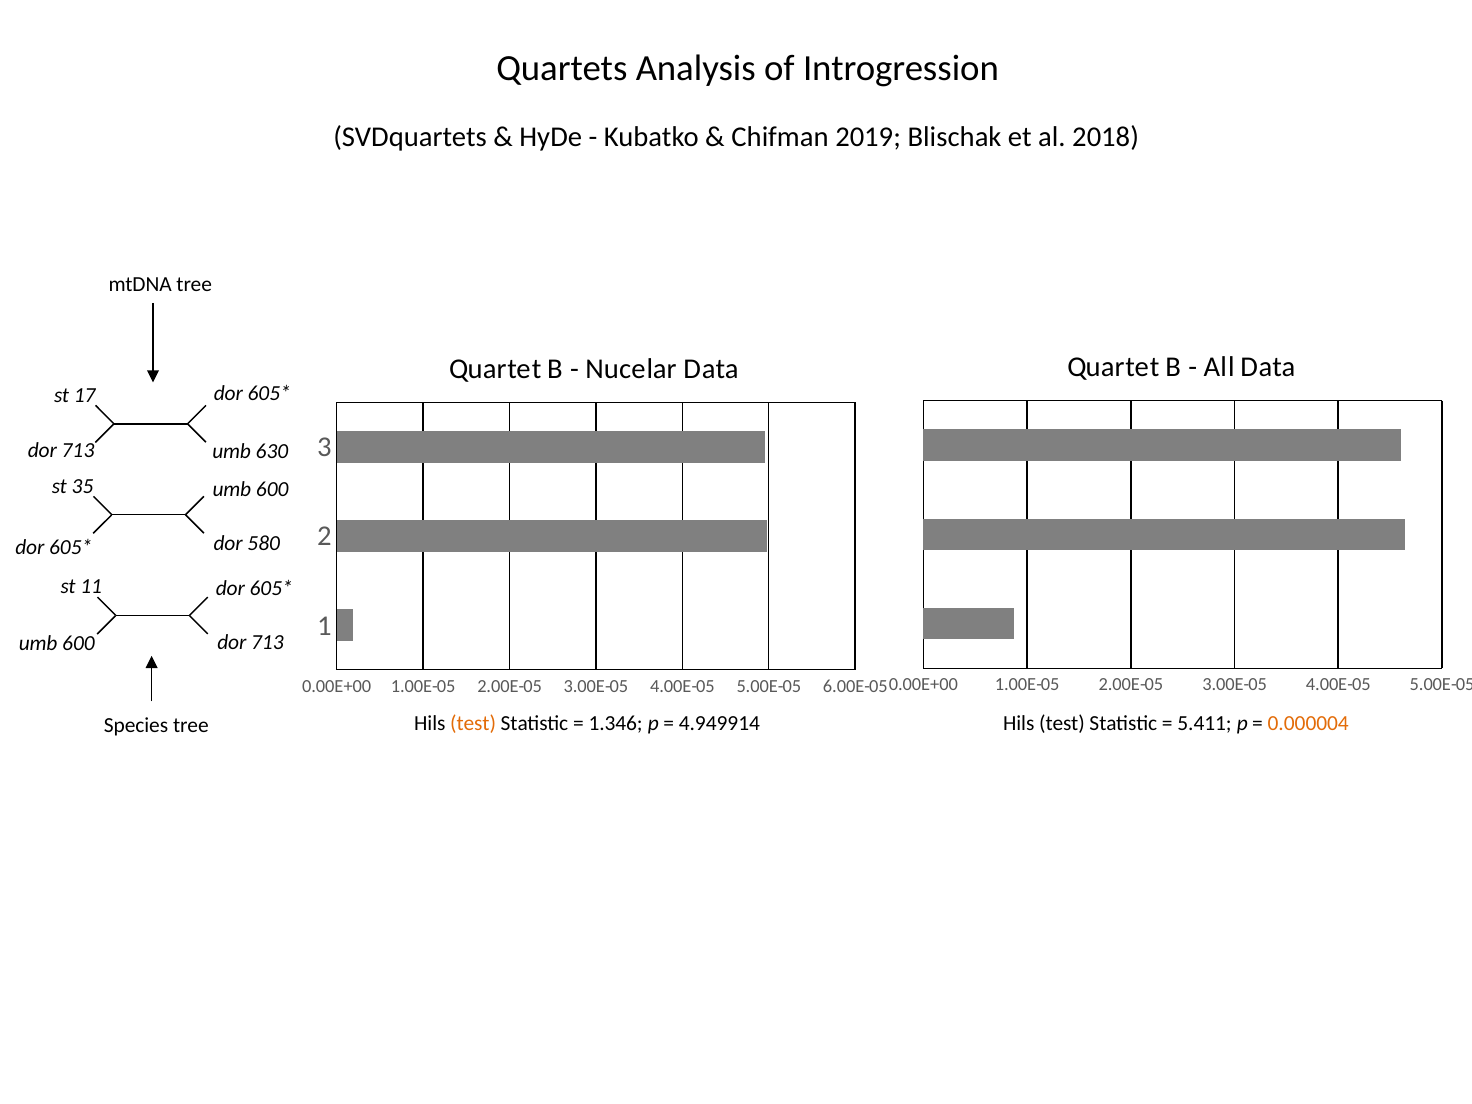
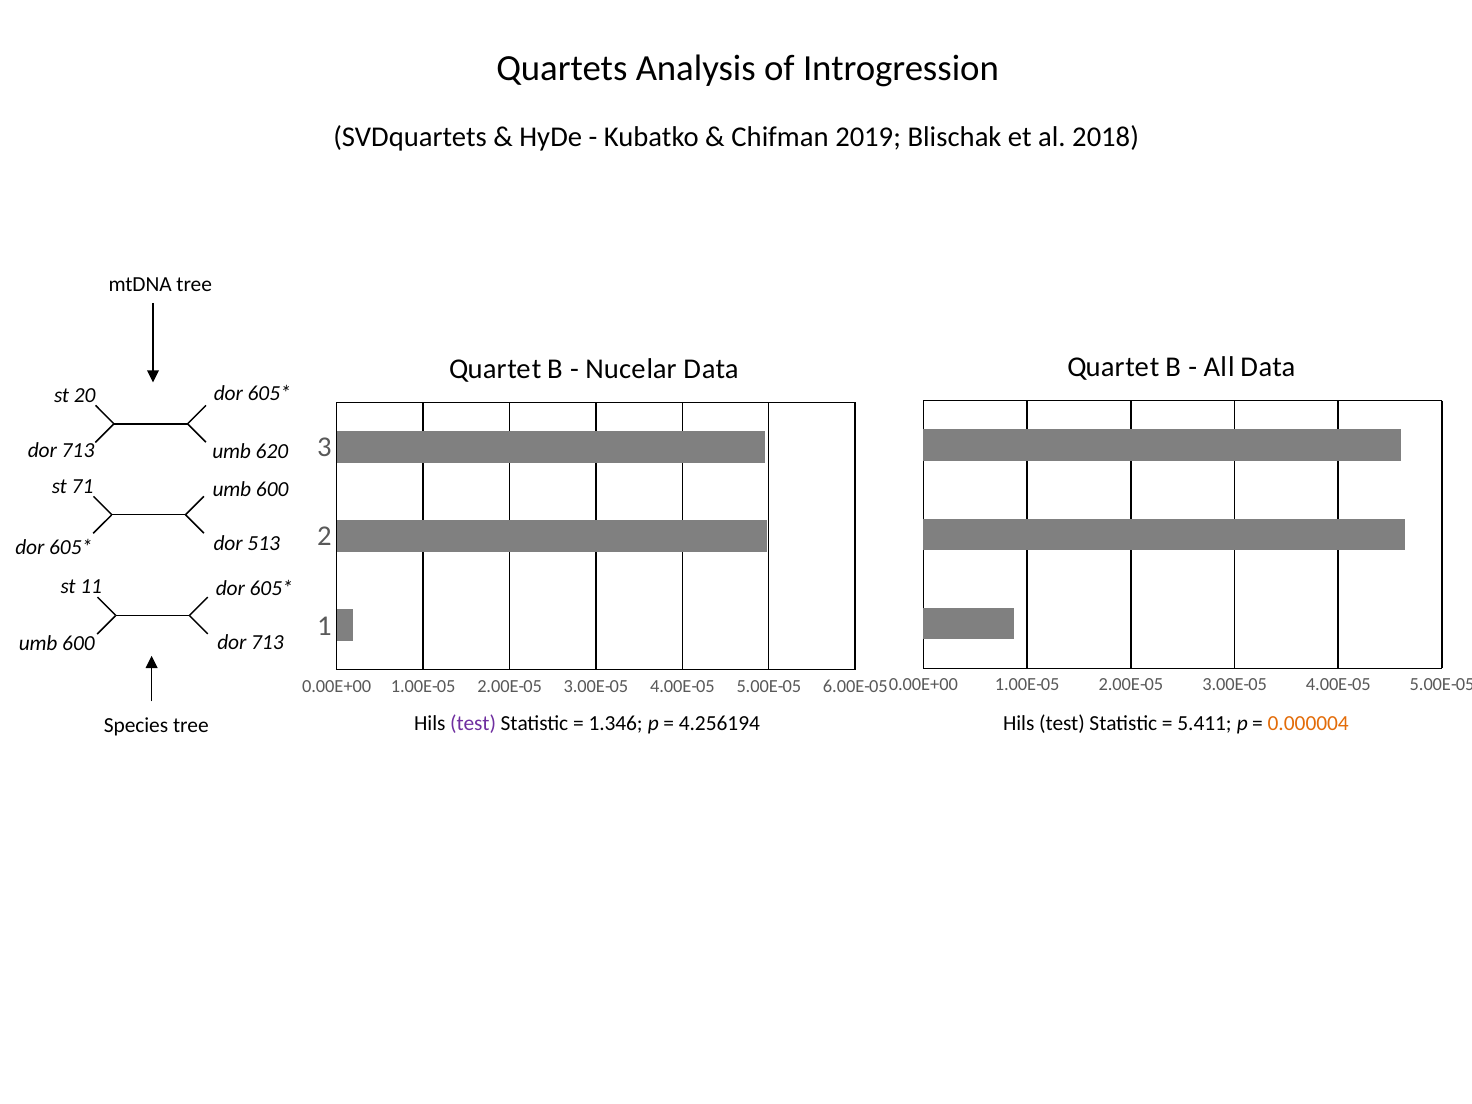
17: 17 -> 20 (85, 395)
630: 630 -> 620 (272, 451)
35: 35 -> 71 (83, 486)
580: 580 -> 513 (264, 543)
test colour: orange -> purple (473, 723)
4.949914: 4.949914 -> 4.256194 (719, 723)
